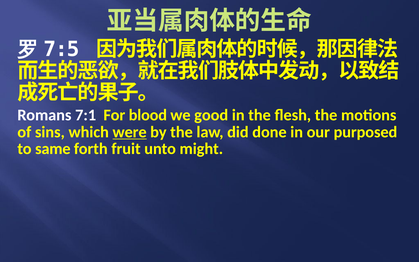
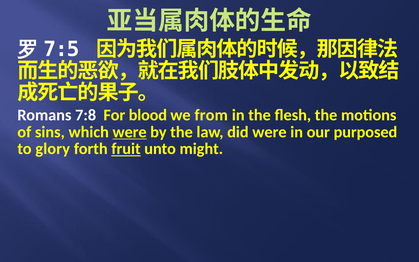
7:1: 7:1 -> 7:8 (86, 115)
good: good -> from (211, 115)
did done: done -> were (269, 132)
same: same -> glory (53, 149)
fruit underline: none -> present (126, 149)
